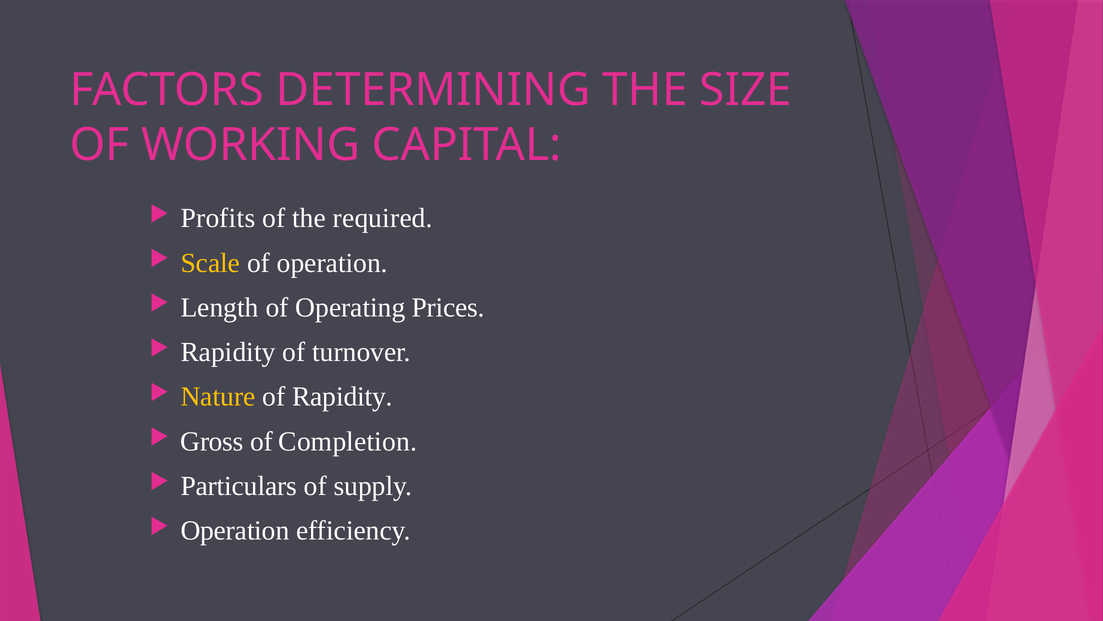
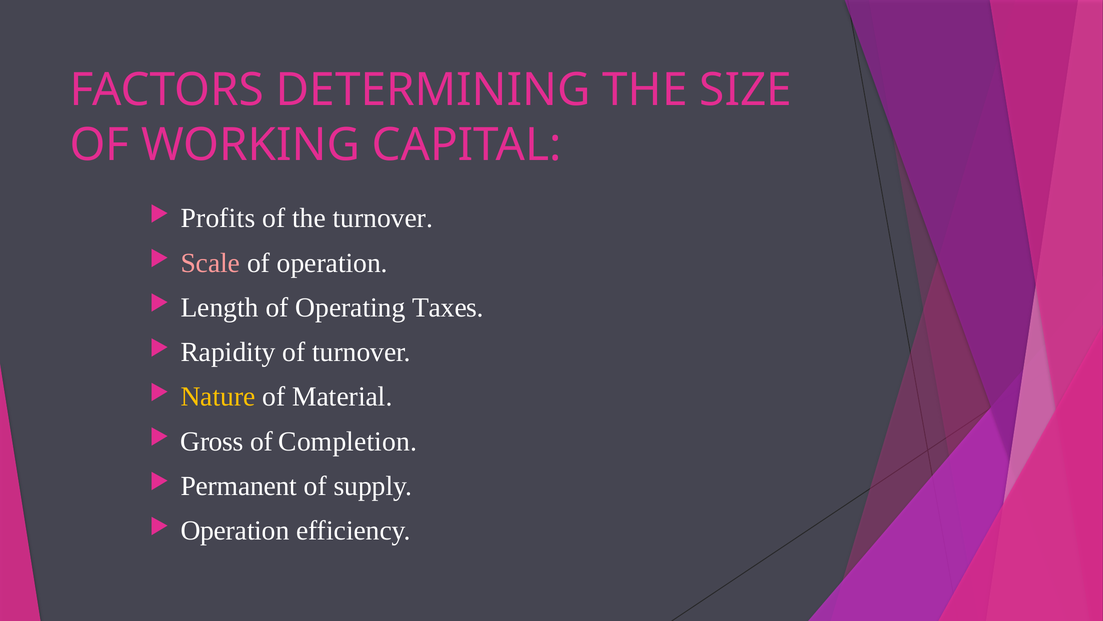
the required: required -> turnover (383, 218)
Scale colour: yellow -> pink (210, 263)
Prices: Prices -> Taxes (448, 307)
of Rapidity: Rapidity -> Material (342, 396)
Particulars: Particulars -> Permanent (239, 486)
